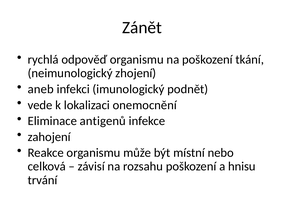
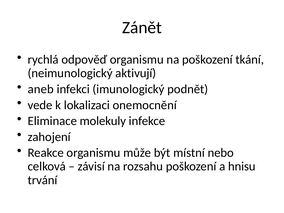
zhojení: zhojení -> aktivují (136, 73)
antigenů: antigenů -> molekuly (103, 121)
